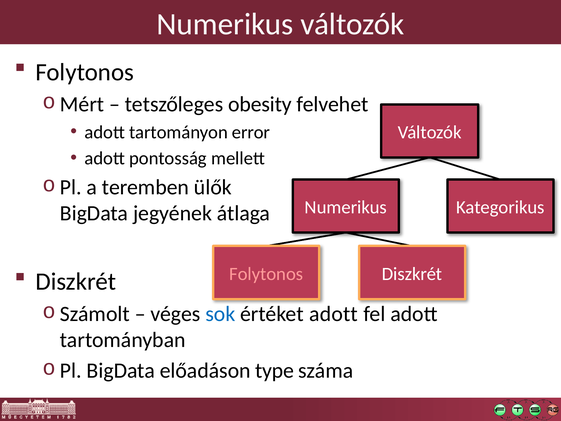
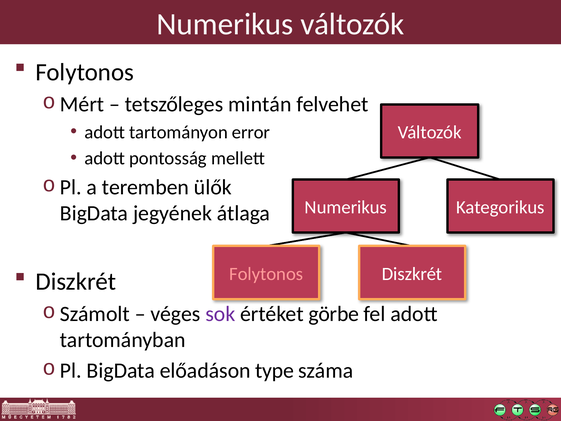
obesity: obesity -> mintán (260, 104)
sok colour: blue -> purple (220, 314)
értéket adott: adott -> görbe (334, 314)
